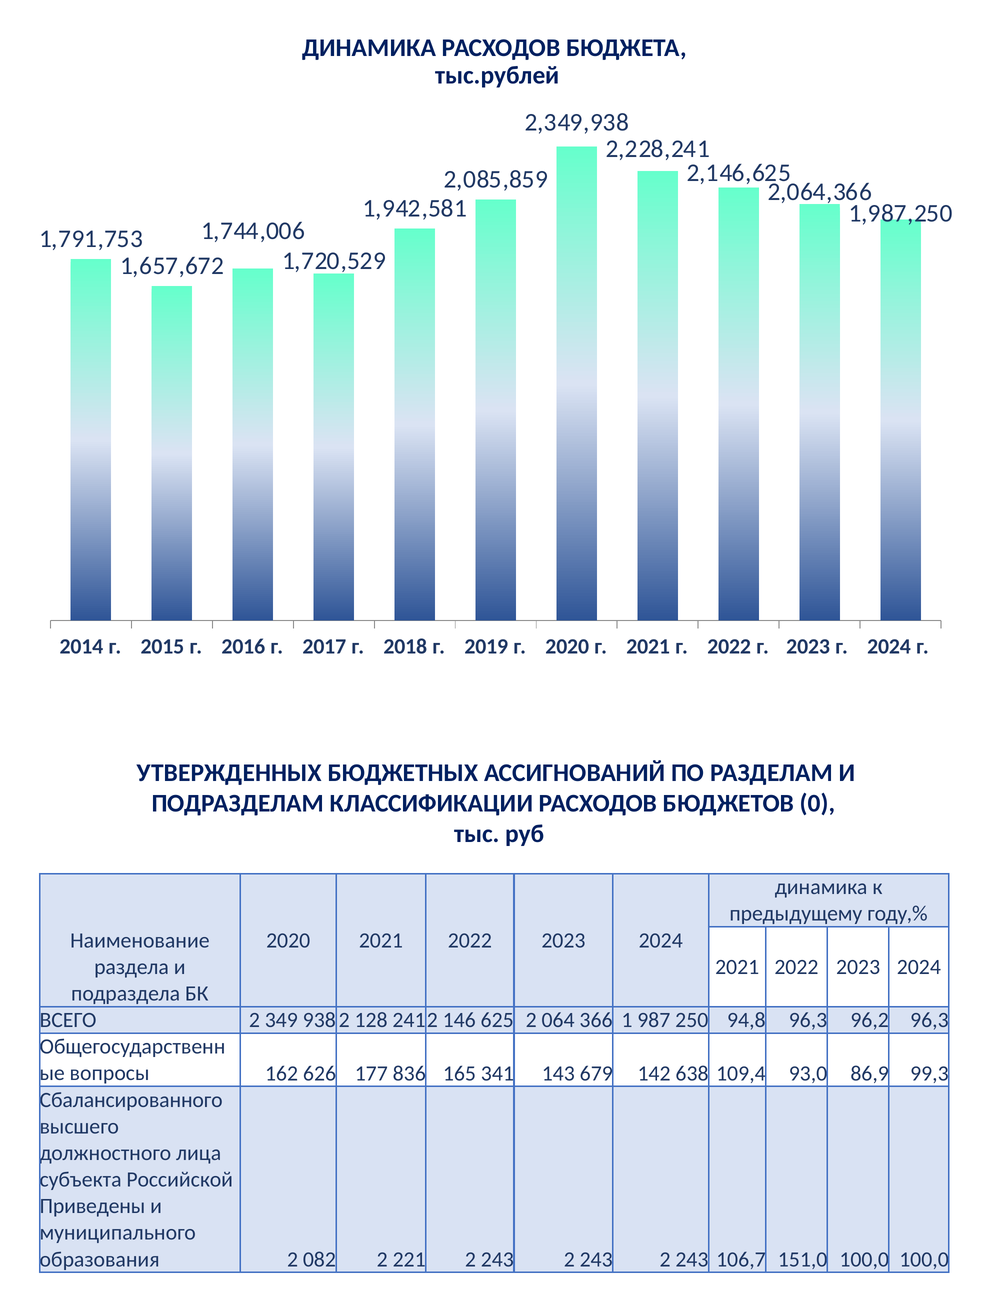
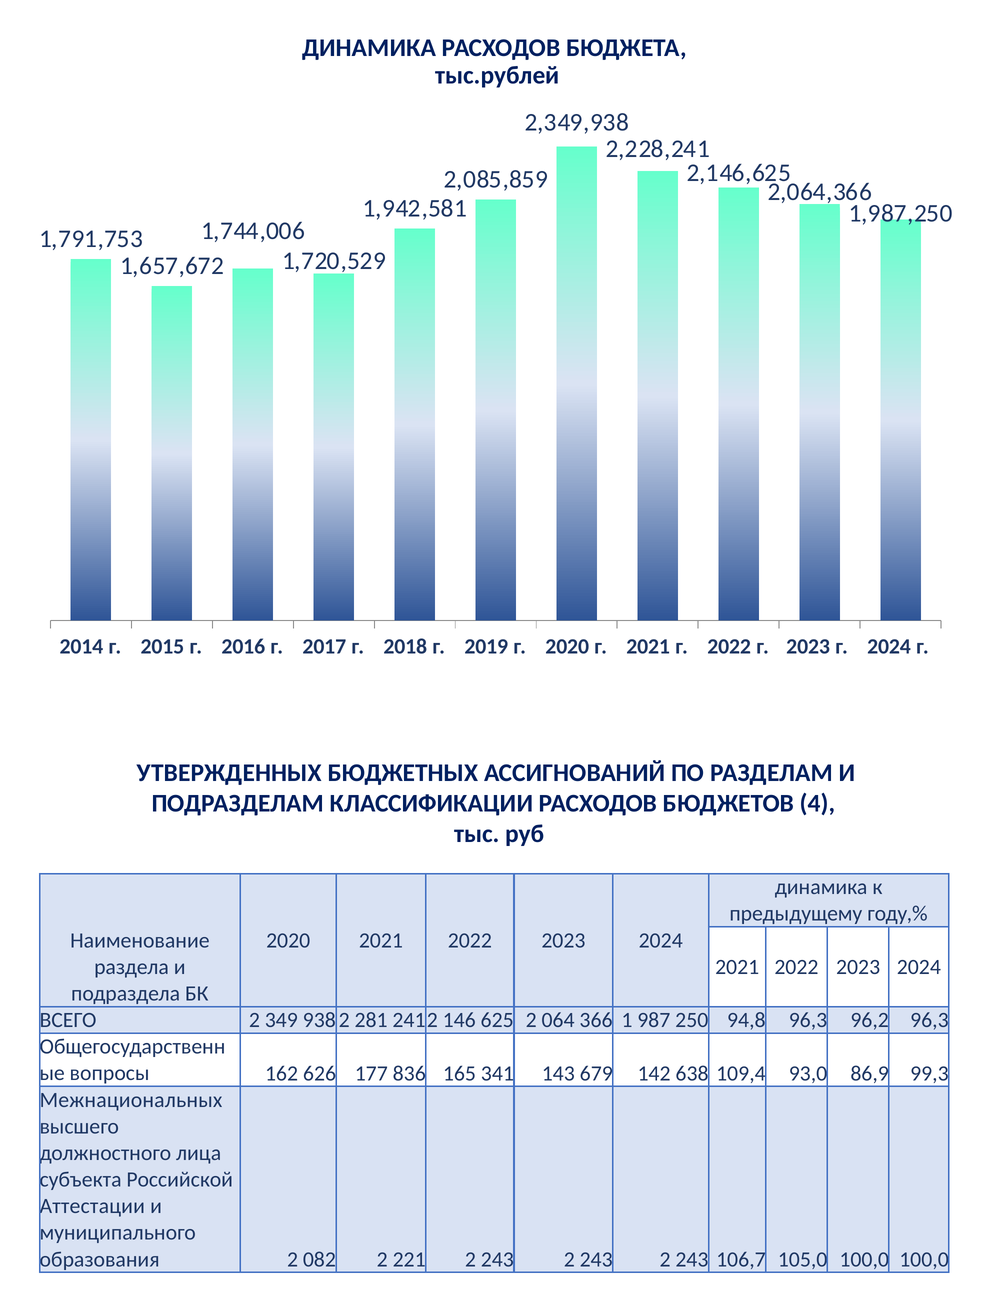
0: 0 -> 4 (818, 803)
128: 128 -> 281 (371, 1020)
Сбалансированного: Сбалансированного -> Межнациональных (131, 1100)
Приведены: Приведены -> Аттестации (92, 1206)
151,0: 151,0 -> 105,0 (803, 1259)
